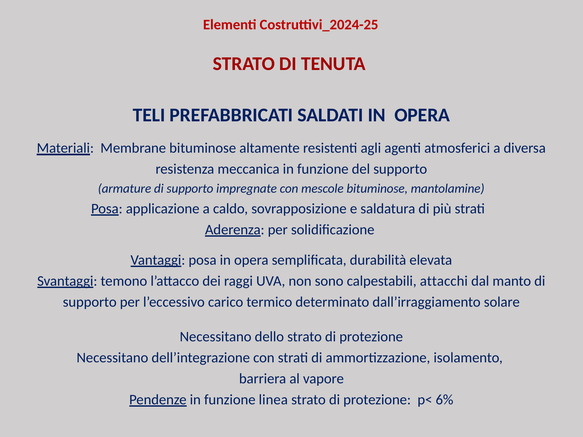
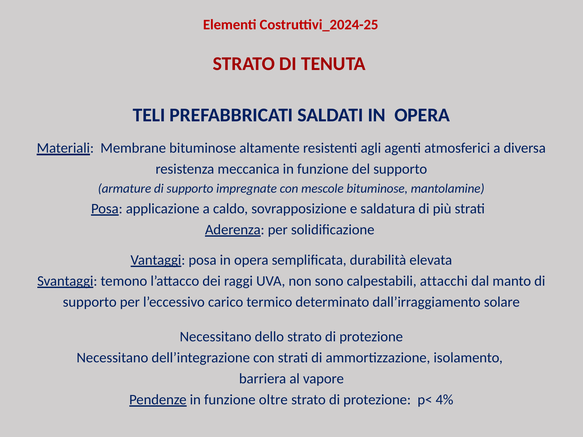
linea: linea -> oltre (273, 400)
6%: 6% -> 4% (445, 400)
